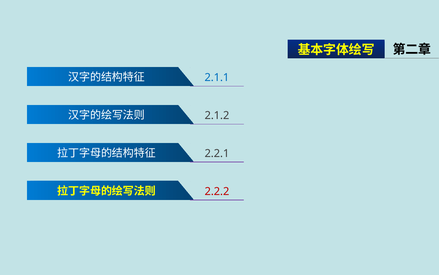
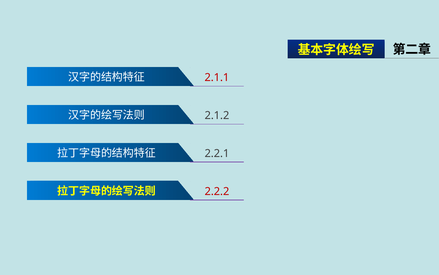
2.1.1 colour: blue -> red (217, 78)
